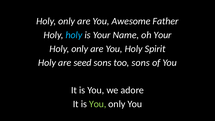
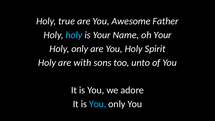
only: only -> true (67, 21)
seed: seed -> with (82, 63)
too sons: sons -> unto (141, 63)
You colour: light green -> light blue (98, 104)
